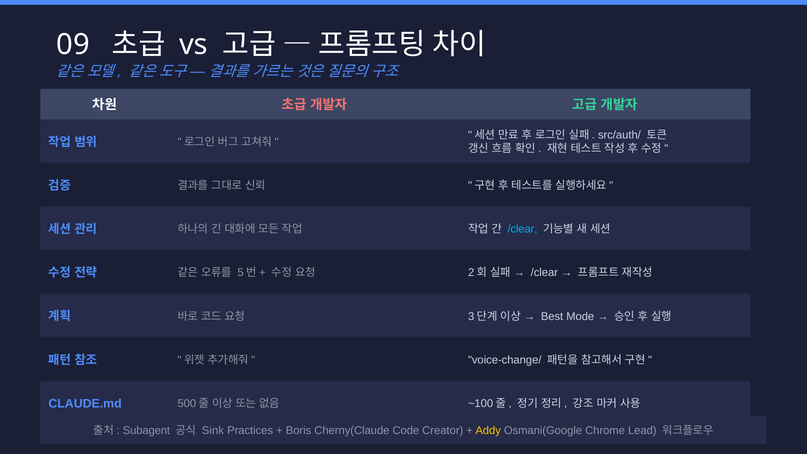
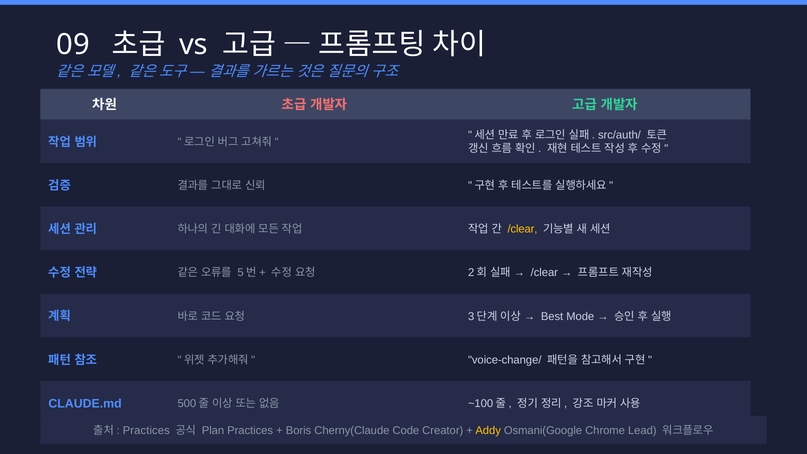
/clear colour: light blue -> yellow (522, 229)
Subagent: Subagent -> Practices (146, 430)
Sink: Sink -> Plan (213, 430)
